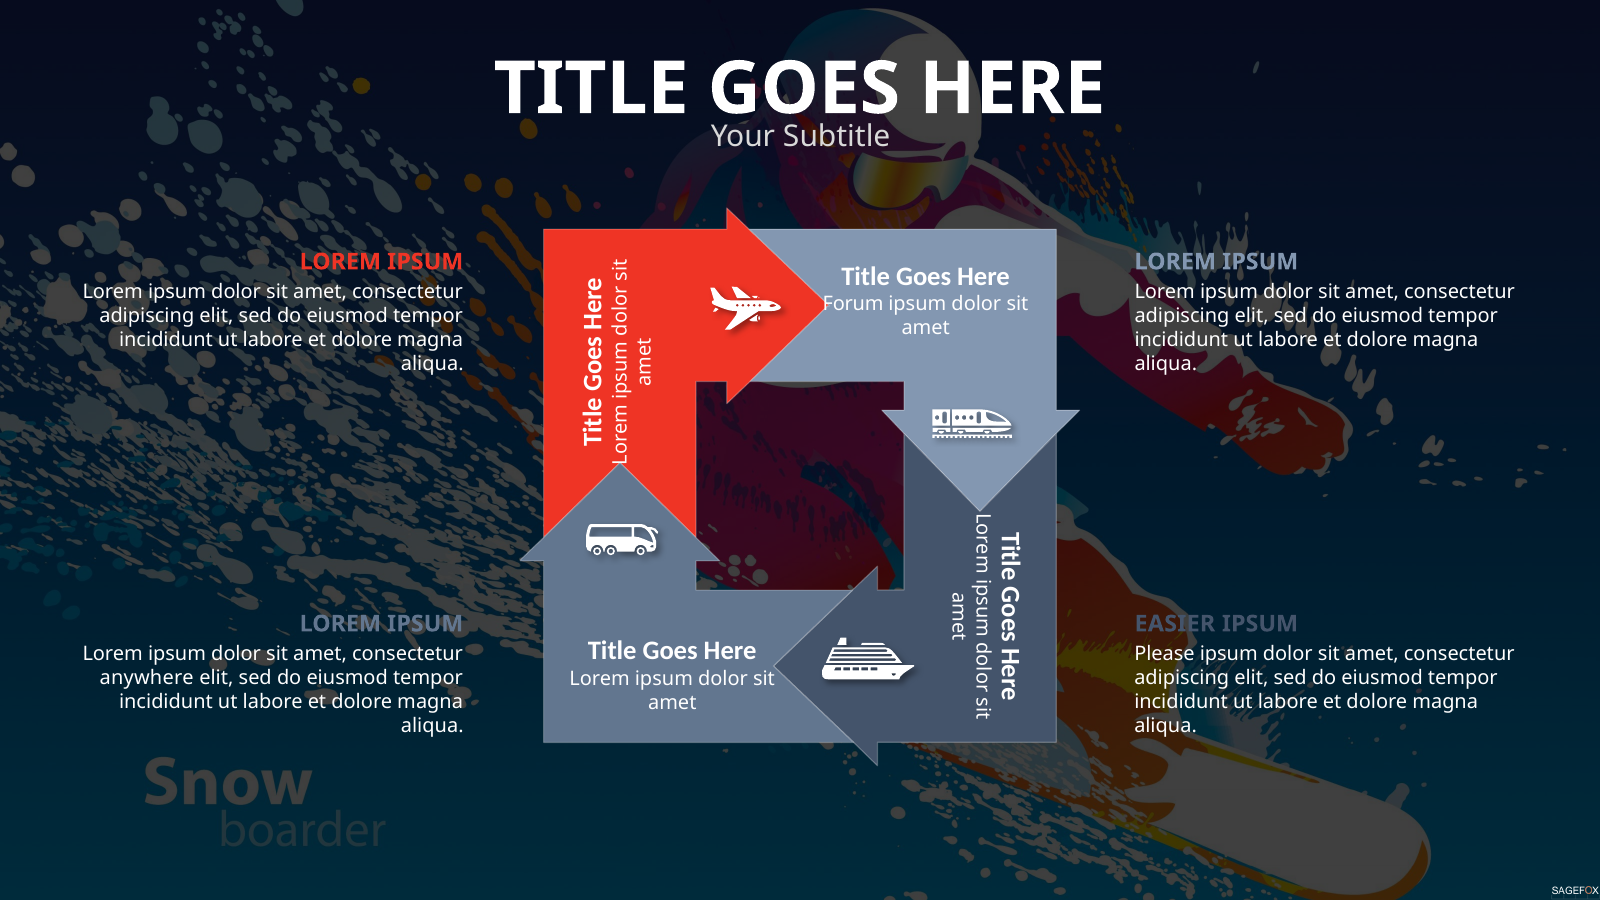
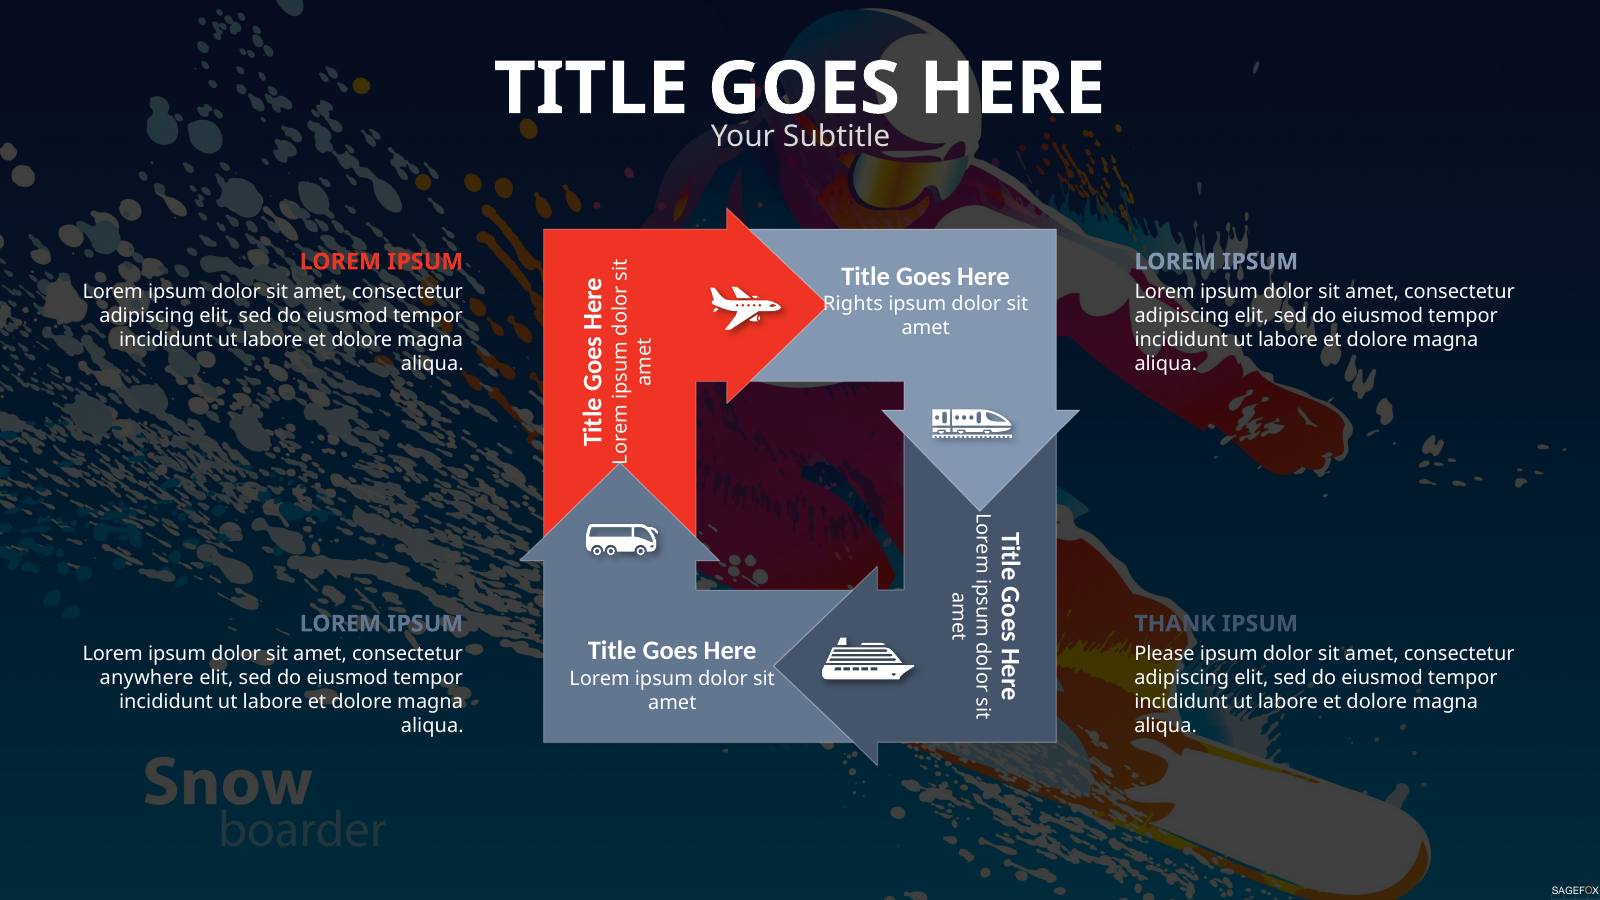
Forum: Forum -> Rights (853, 304)
EASIER: EASIER -> THANK (1175, 624)
